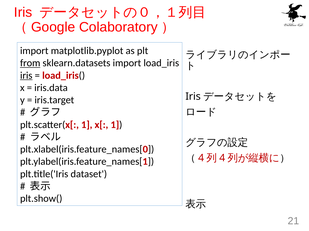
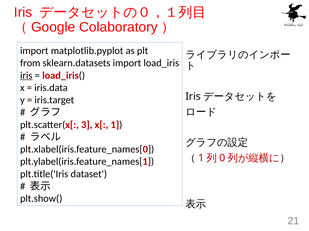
from underline: present -> none (30, 63)
plt.scatter(x[ 1: 1 -> 3 (87, 125)
4: 4 -> 1 (201, 158)
4: 4 -> 0 (222, 158)
